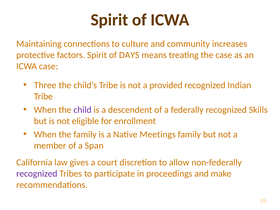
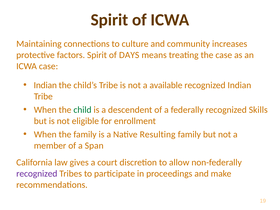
Three: Three -> Indian (45, 85)
provided: provided -> available (166, 85)
child colour: purple -> green (82, 110)
Meetings: Meetings -> Resulting (158, 134)
